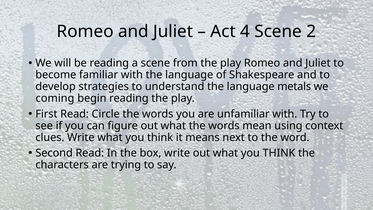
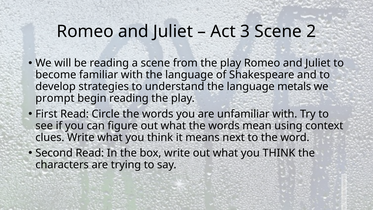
4: 4 -> 3 (245, 31)
coming: coming -> prompt (55, 98)
